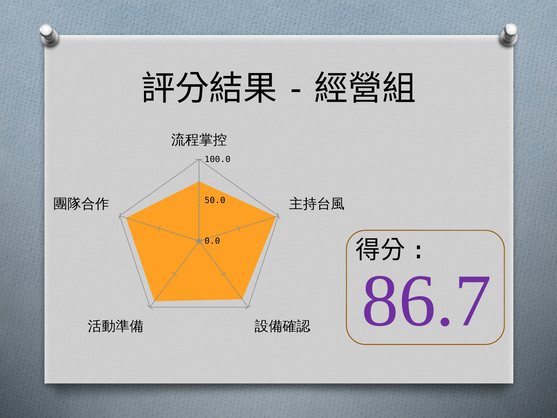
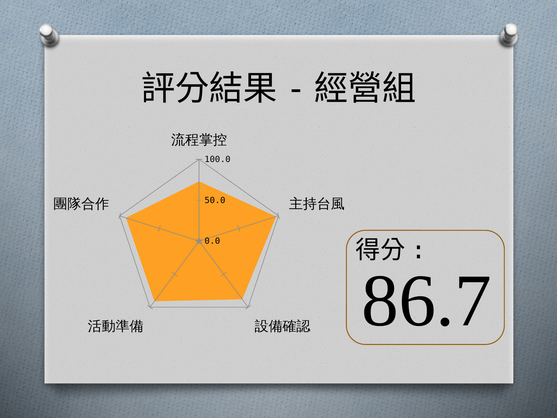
86.7 colour: purple -> black (427, 301)
